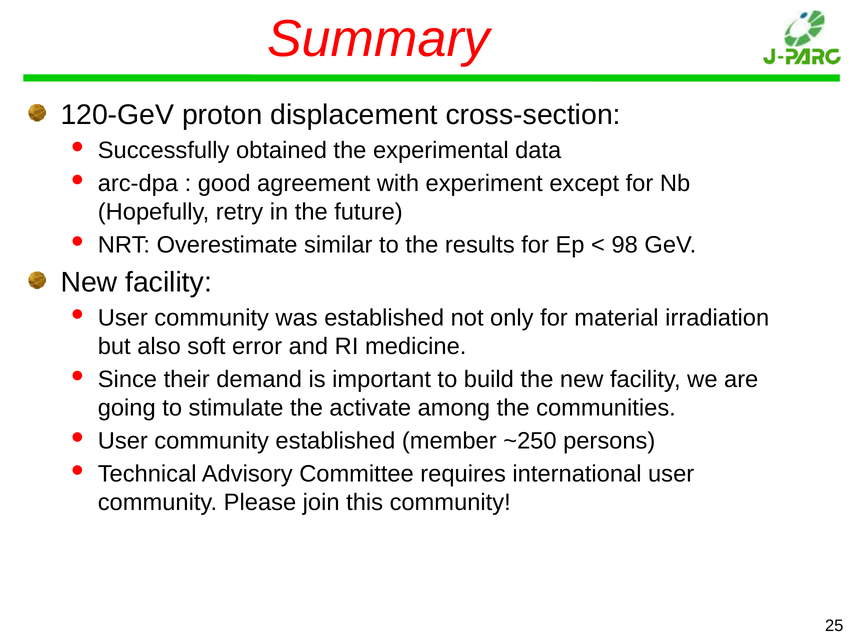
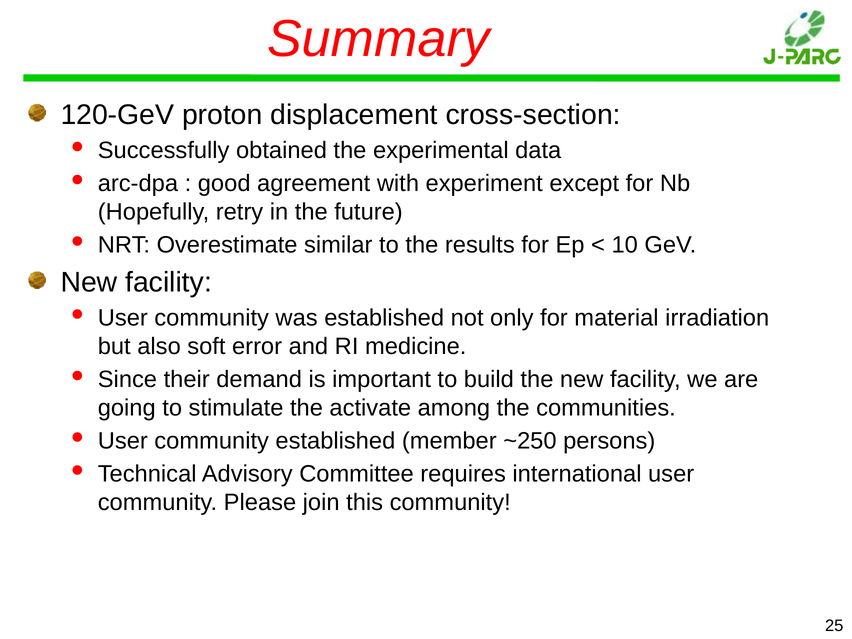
98: 98 -> 10 (625, 245)
